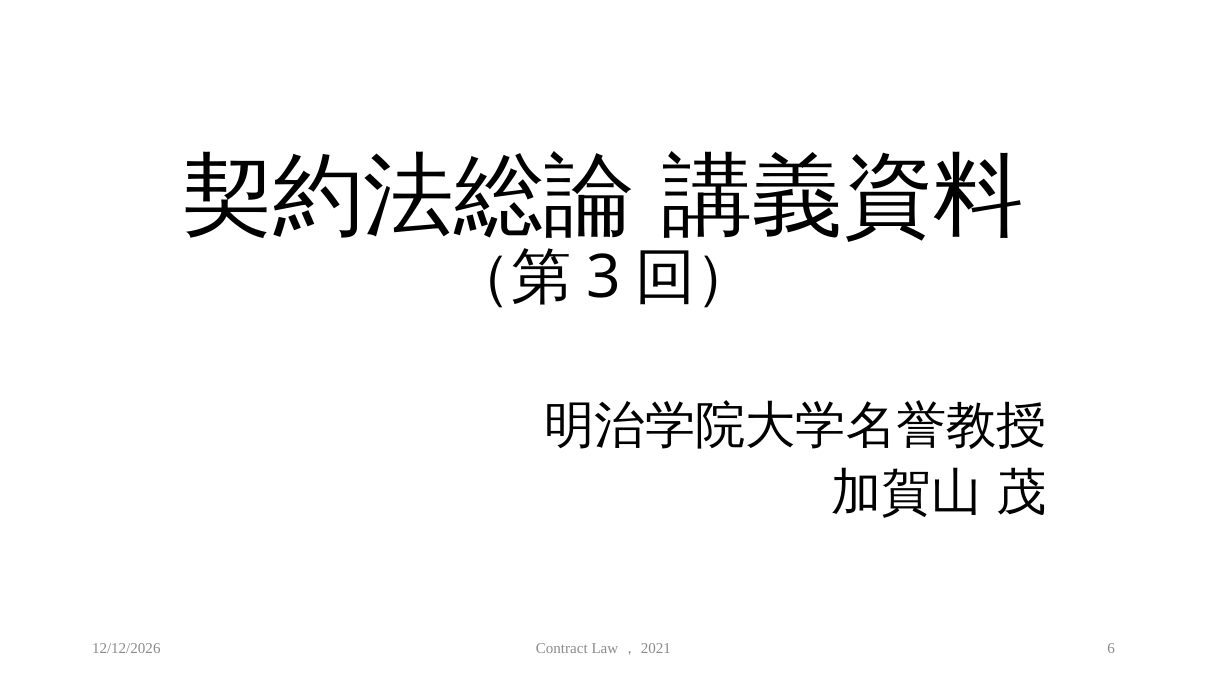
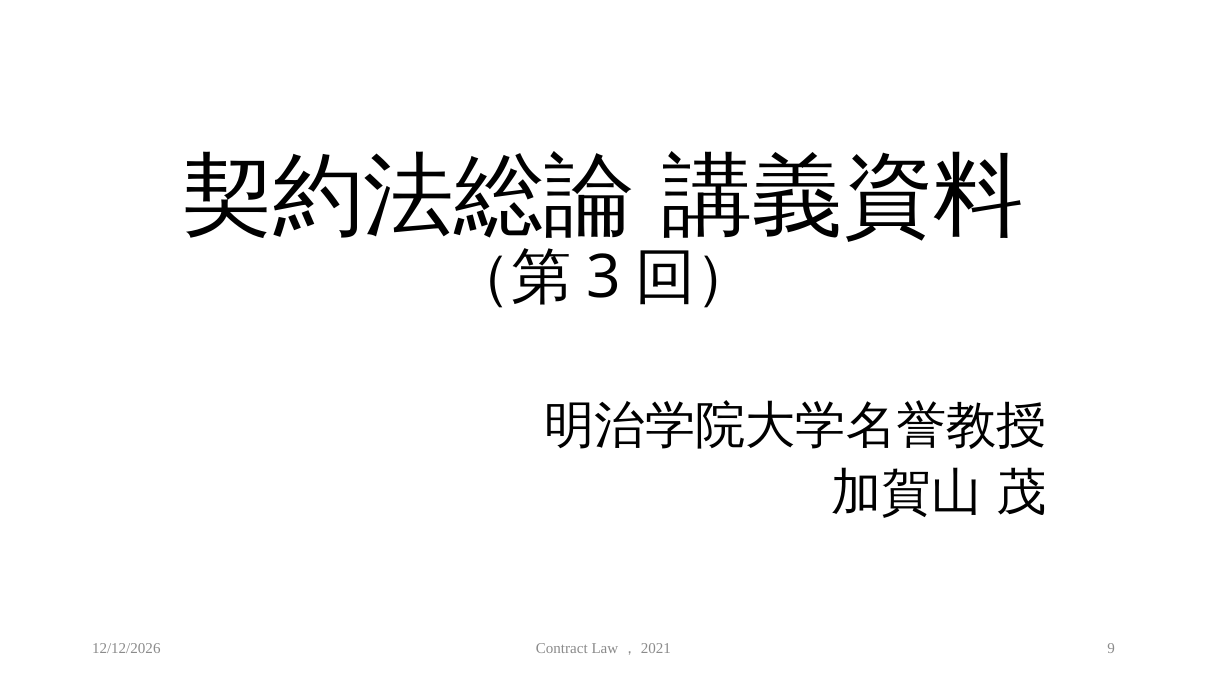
6: 6 -> 9 (1111, 648)
